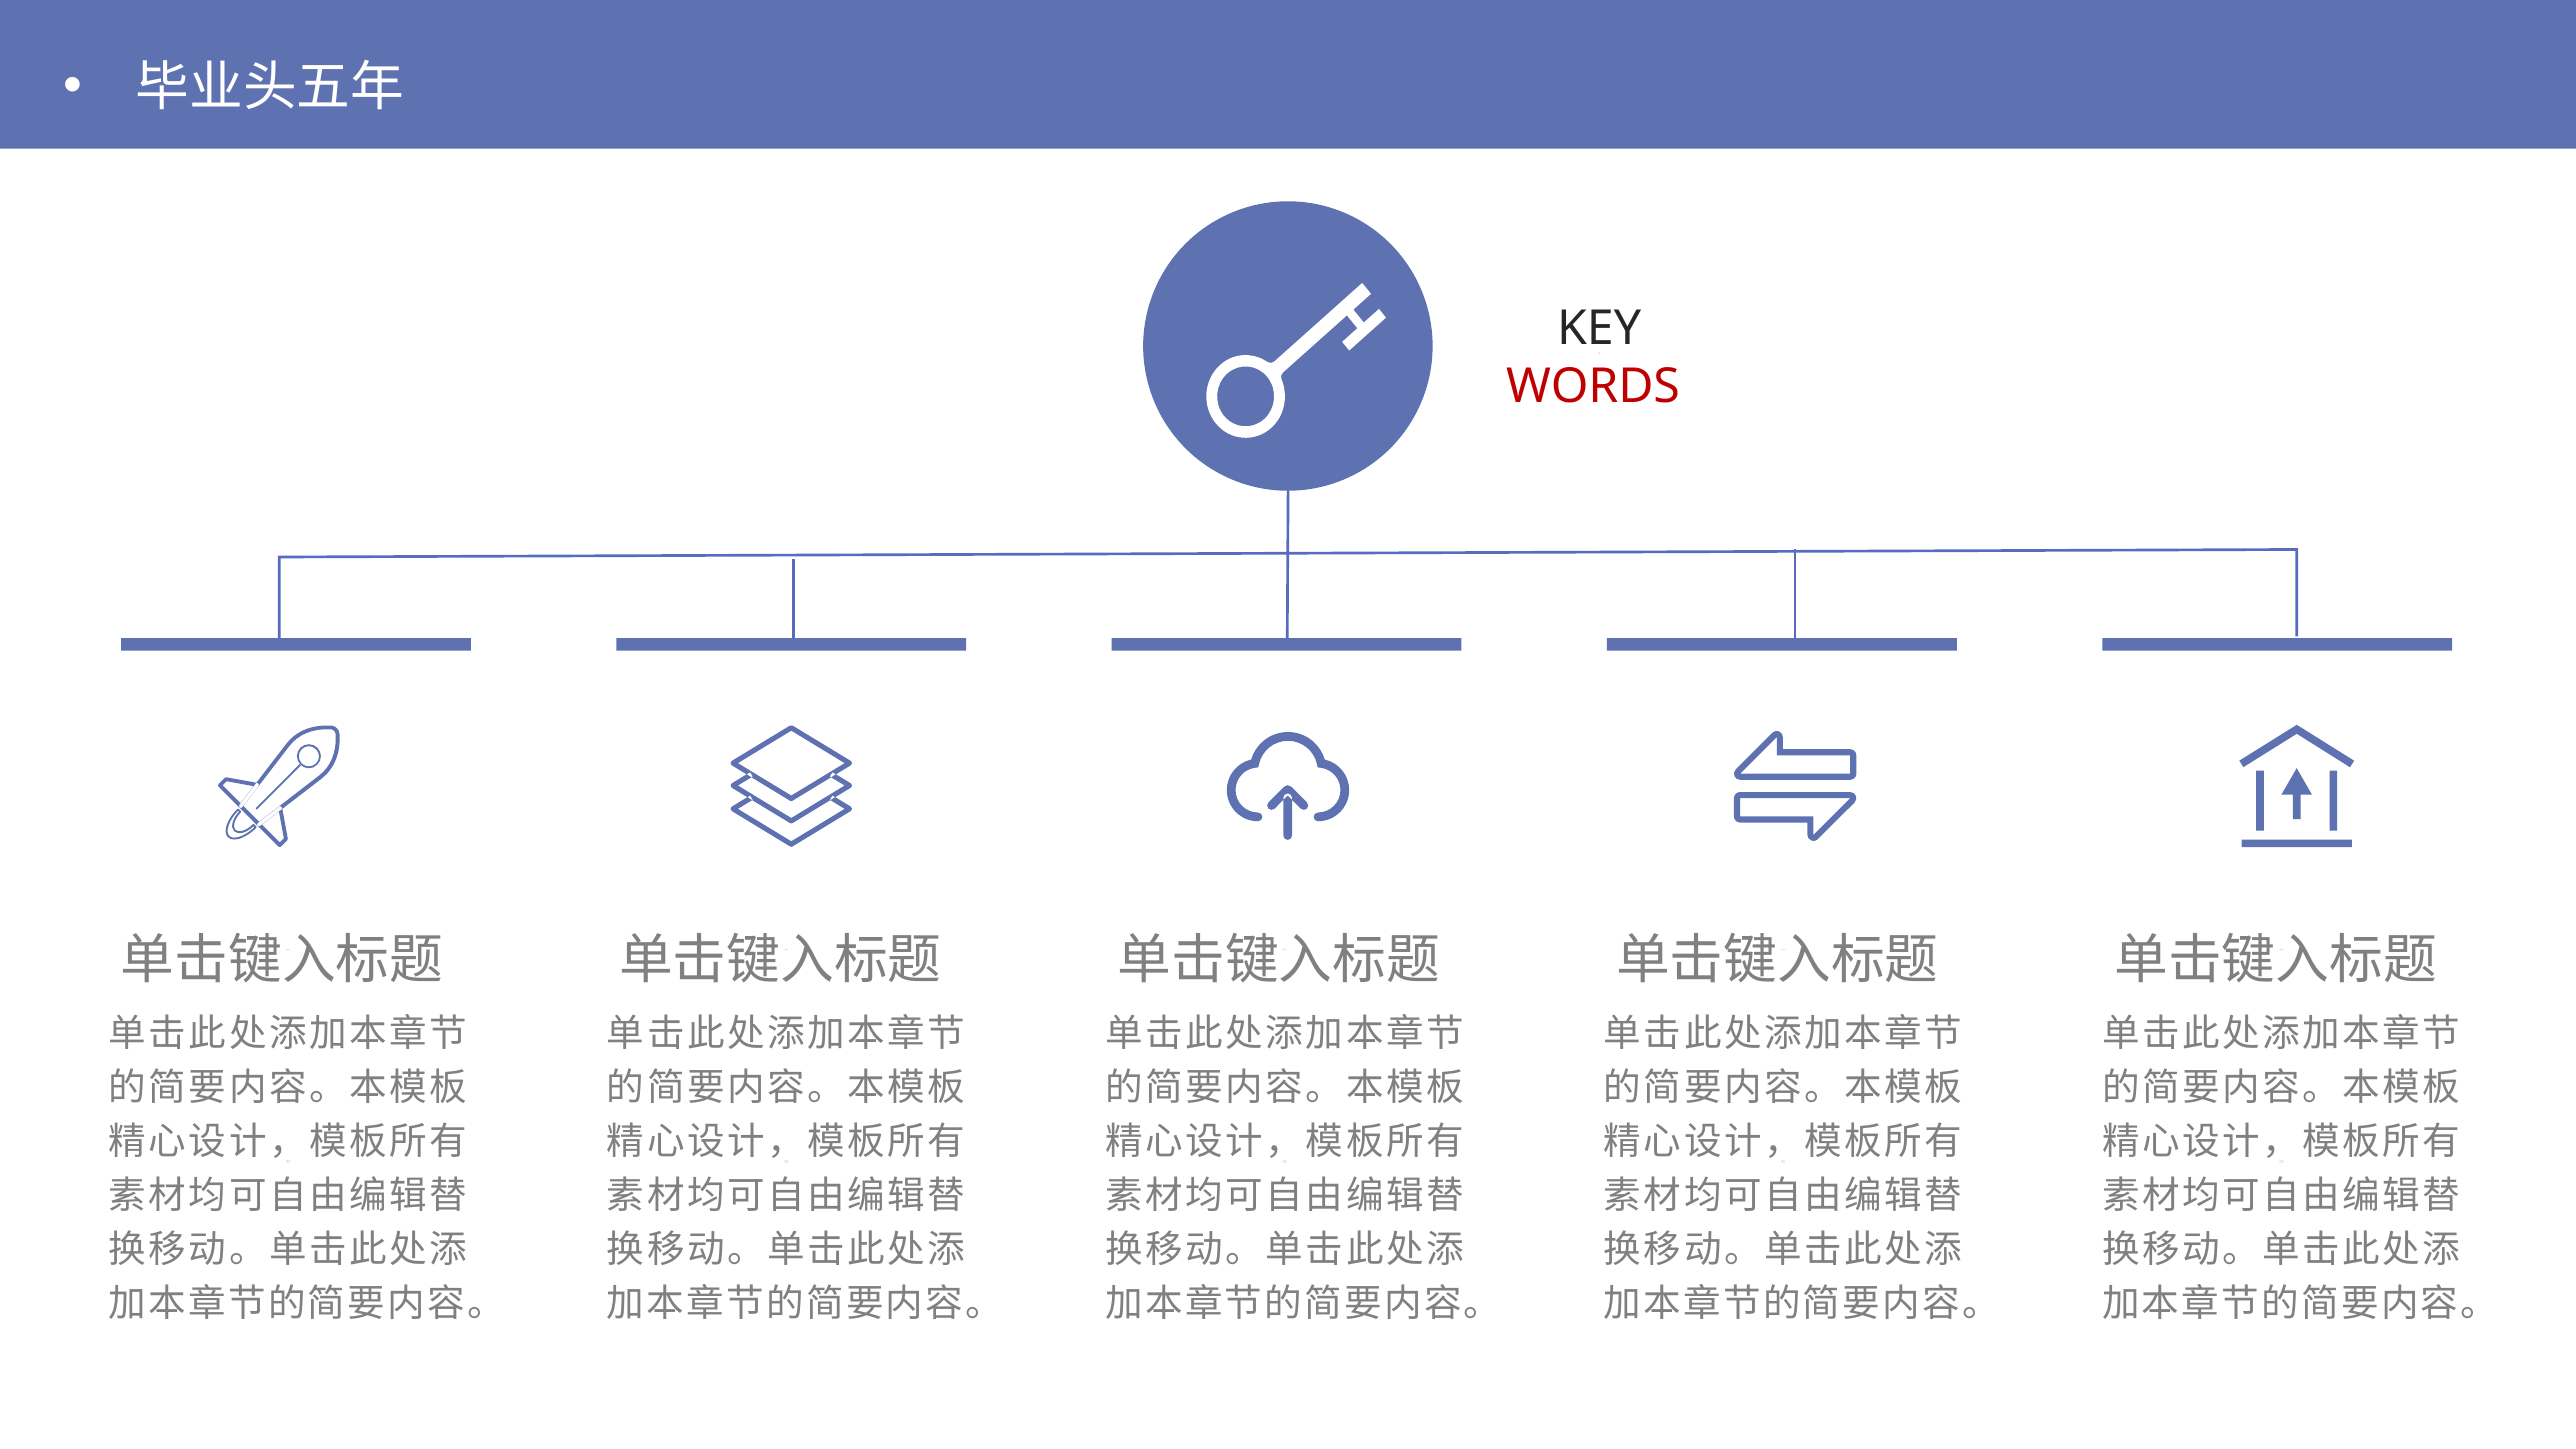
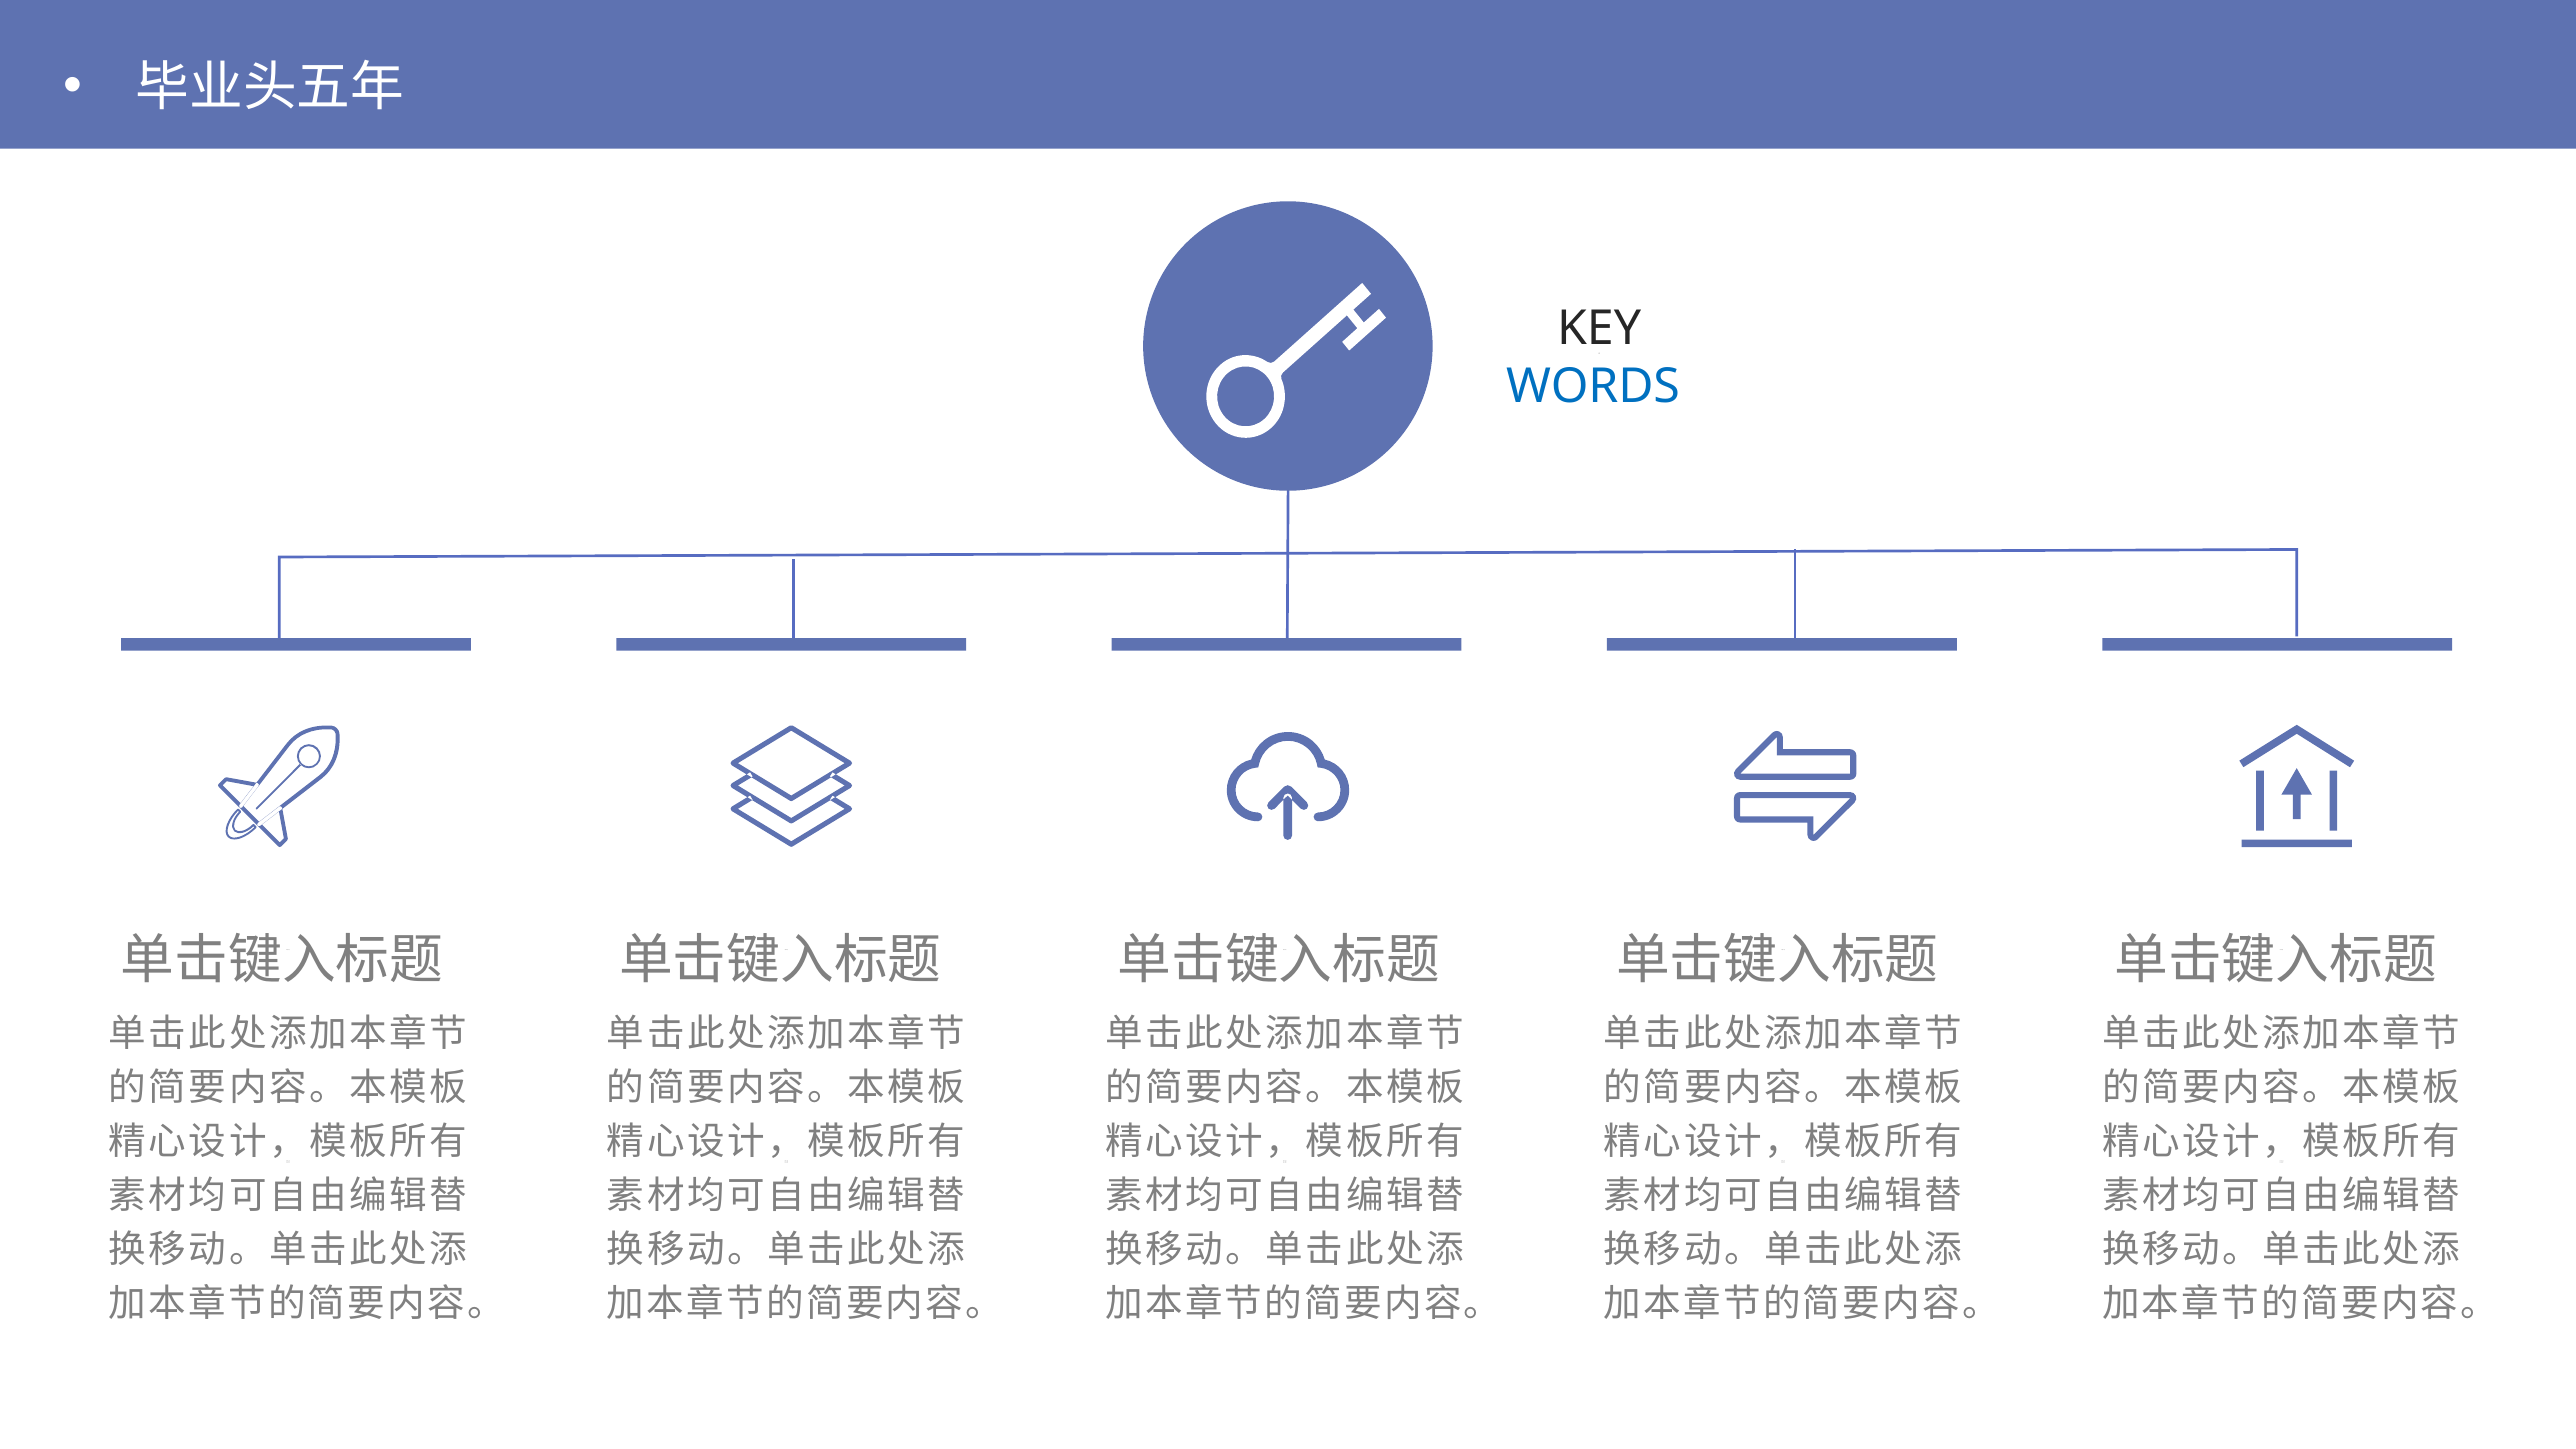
WORDS colour: red -> blue (1593, 386)
